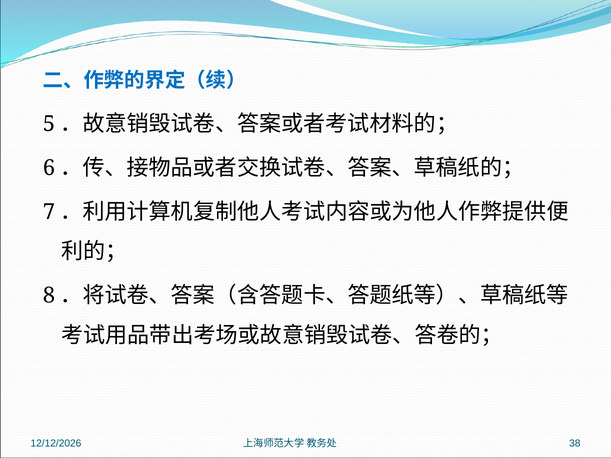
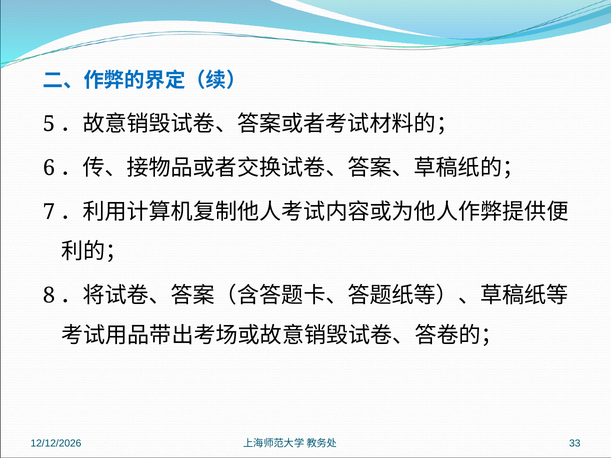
38: 38 -> 33 (575, 444)
